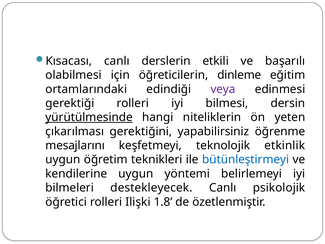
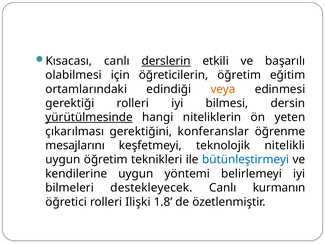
derslerin underline: none -> present (166, 61)
öğreticilerin dinleme: dinleme -> öğretim (239, 75)
veya colour: purple -> orange (223, 89)
yapabilirsiniz: yapabilirsiniz -> konferanslar (213, 131)
etkinlik: etkinlik -> nitelikli (285, 145)
psikolojik: psikolojik -> kurmanın (279, 188)
